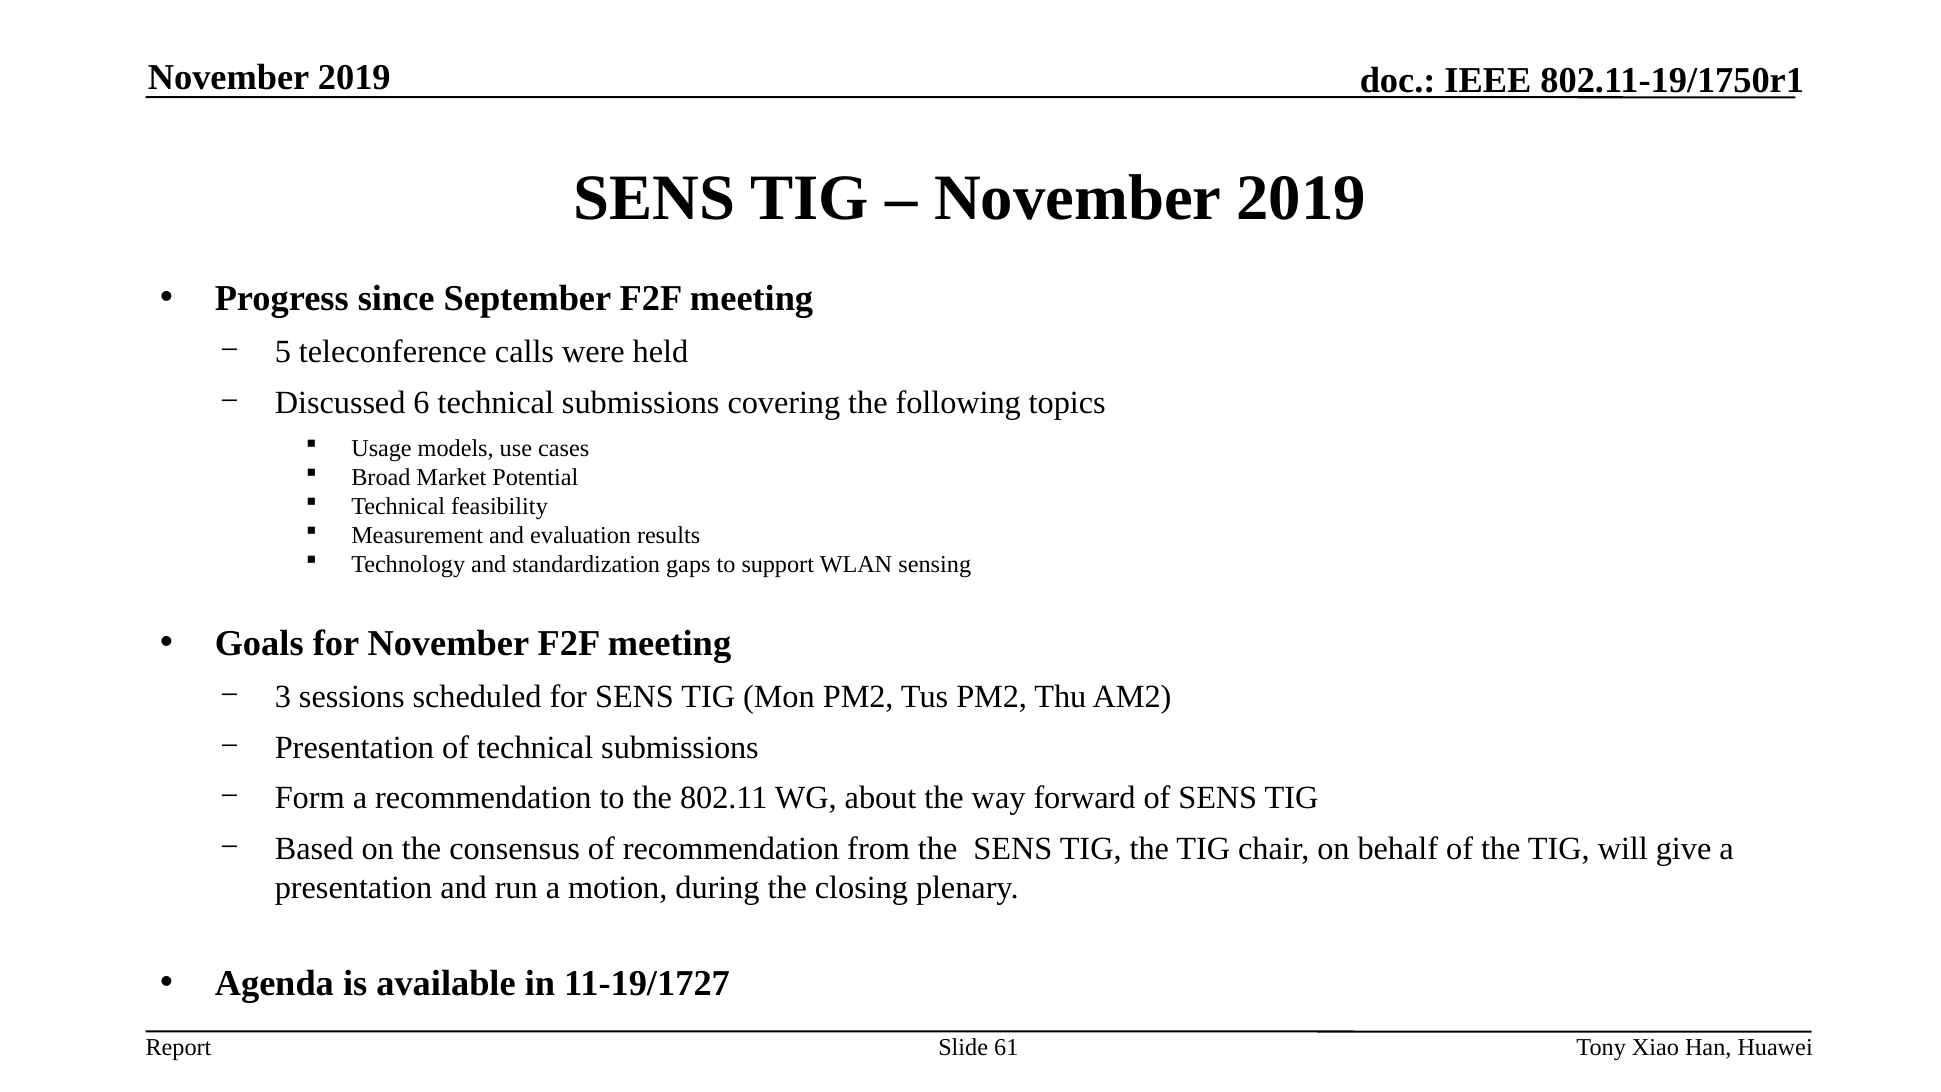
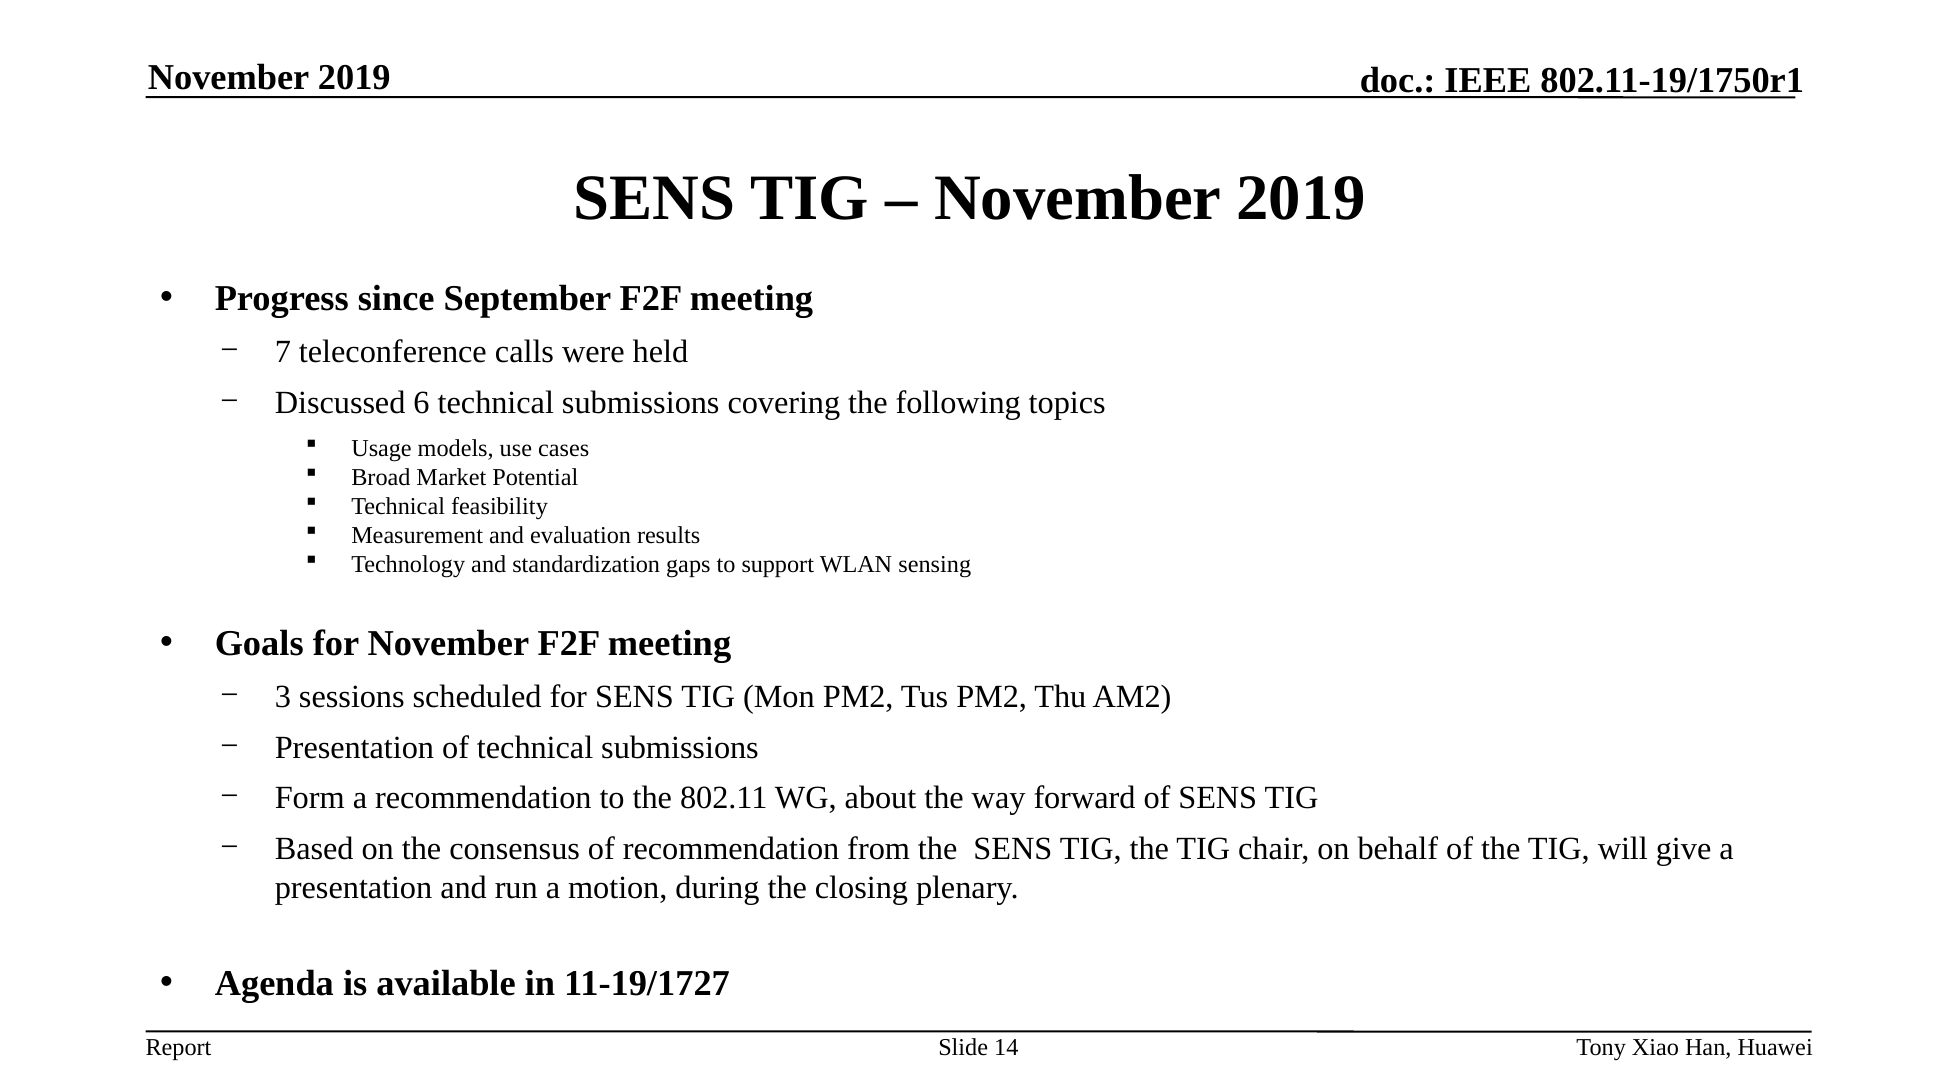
5: 5 -> 7 (283, 352)
61: 61 -> 14 (1006, 1047)
